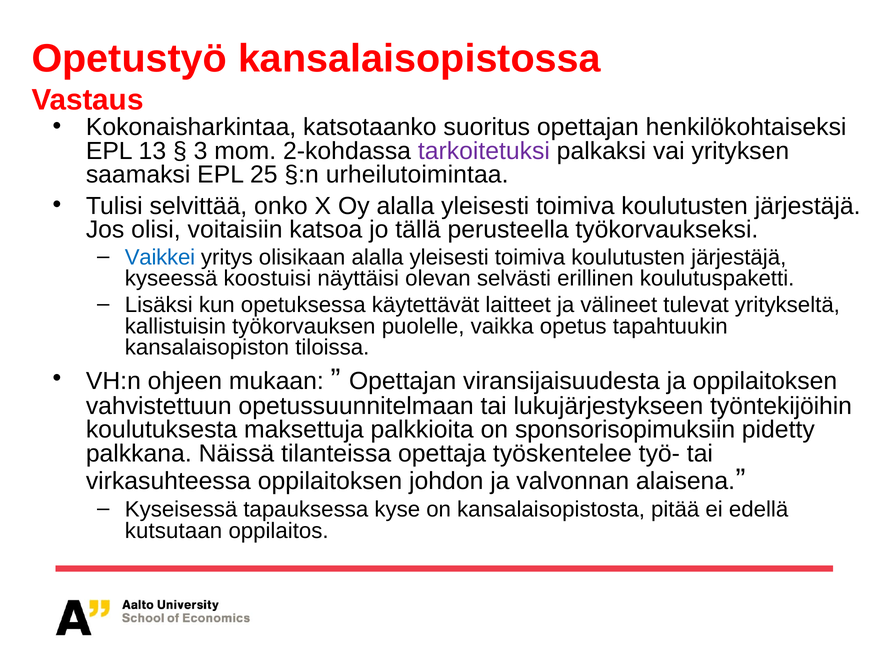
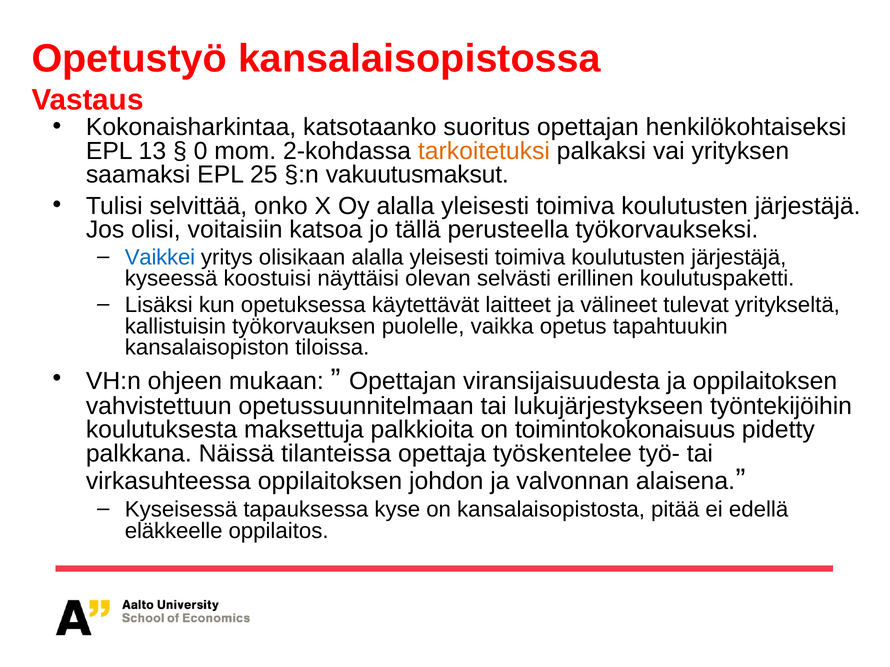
3: 3 -> 0 (201, 151)
tarkoitetuksi colour: purple -> orange (484, 151)
urheilutoimintaa: urheilutoimintaa -> vakuutusmaksut (417, 175)
sponsorisopimuksiin: sponsorisopimuksiin -> toimintokokonaisuus (625, 430)
kutsutaan: kutsutaan -> eläkkeelle (174, 531)
